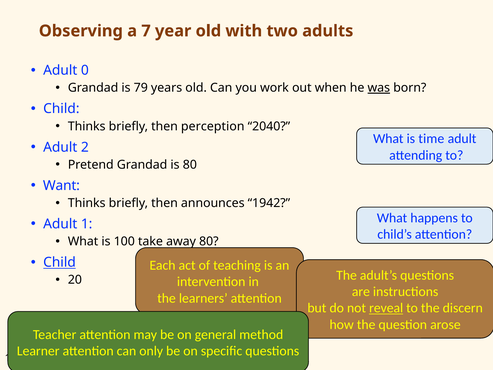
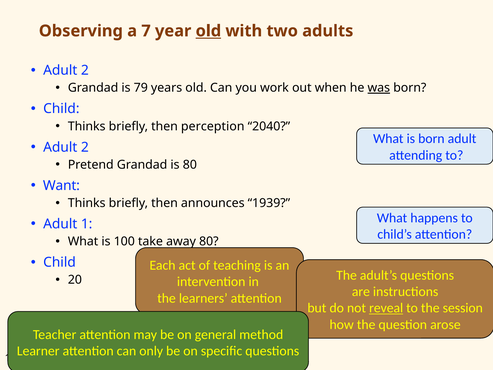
old underline: none -> present (208, 31)
0: 0 -> 2 (85, 70)
is time: time -> born (431, 139)
1942: 1942 -> 1939 (269, 203)
Child underline: present -> none (60, 262)
discern: discern -> session (463, 308)
